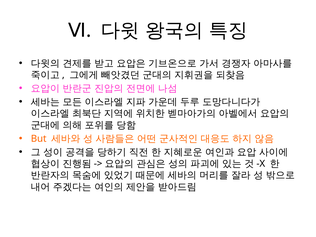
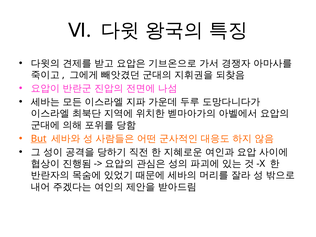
But underline: none -> present (39, 139)
